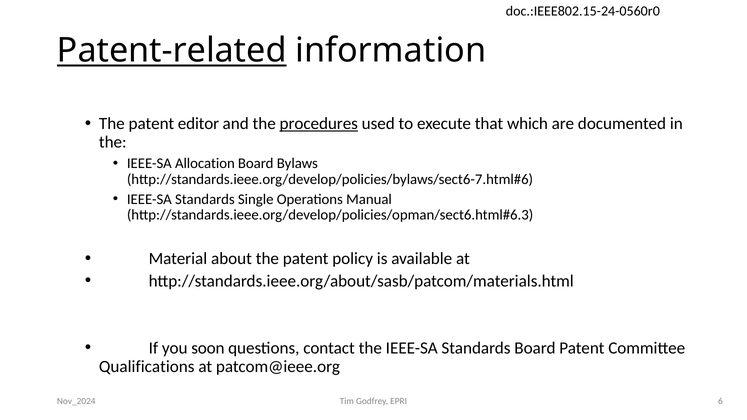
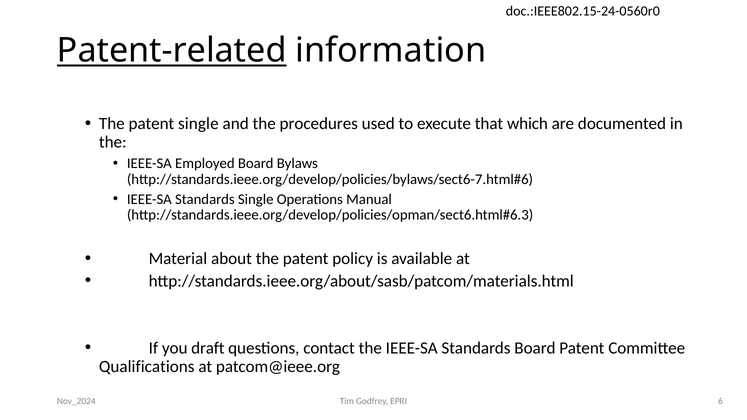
patent editor: editor -> single (198, 124)
procedures underline: present -> none (319, 124)
Allocation: Allocation -> Employed (205, 163)
soon: soon -> draft (208, 348)
